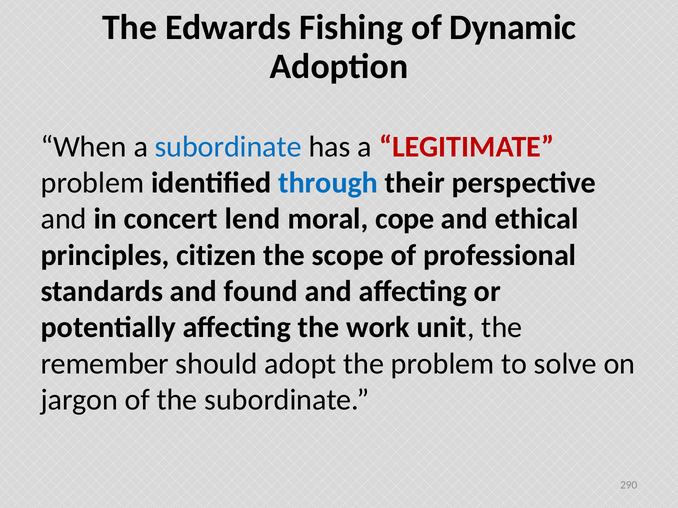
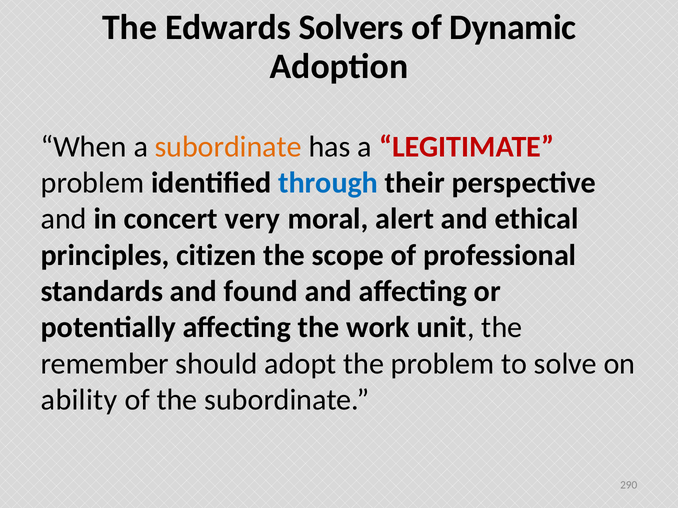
Fishing: Fishing -> Solvers (351, 28)
subordinate colour: blue -> orange (228, 147)
lend: lend -> very (253, 219)
cope: cope -> alert (405, 219)
jargon: jargon -> ability (79, 400)
